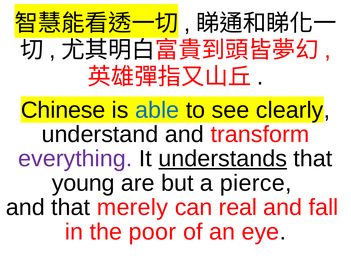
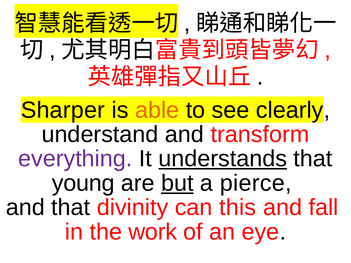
Chinese: Chinese -> Sharper (63, 110)
able colour: blue -> orange (157, 110)
but underline: none -> present (177, 183)
merely: merely -> divinity (133, 208)
real: real -> this (238, 208)
poor: poor -> work (153, 232)
